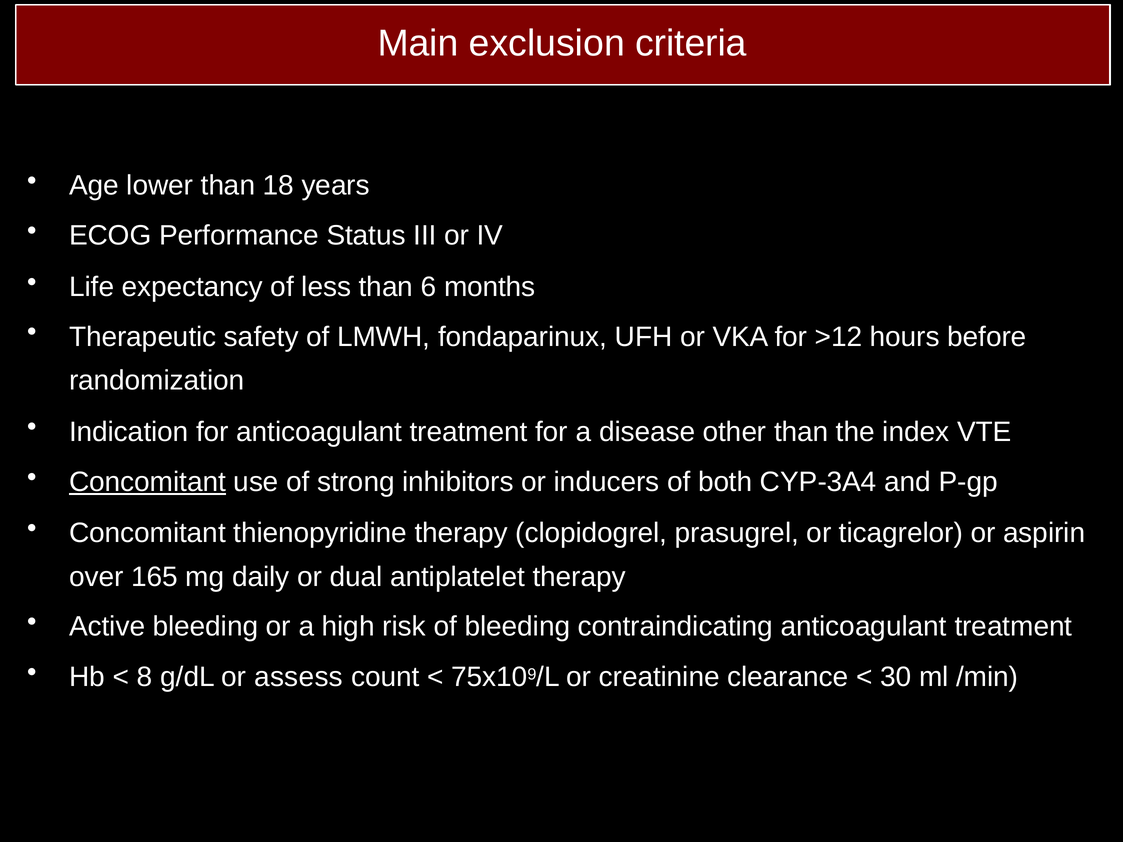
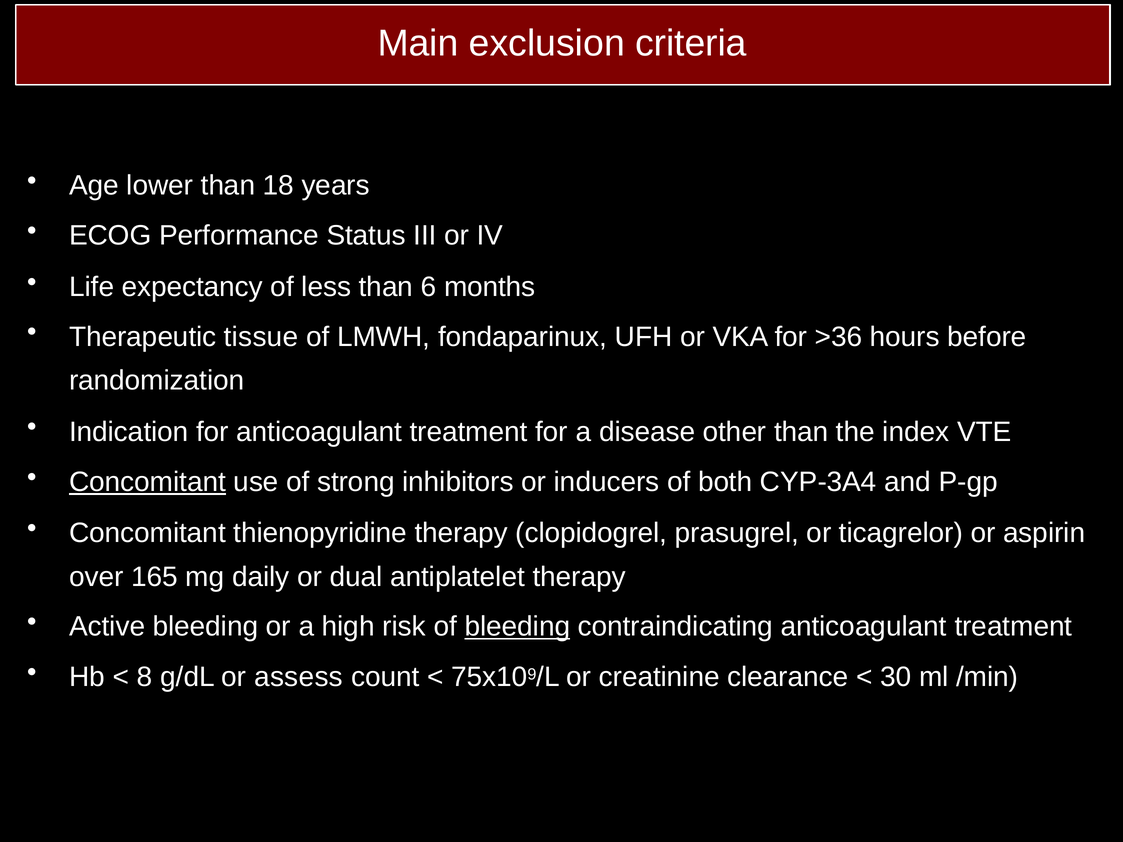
safety: safety -> tissue (261, 337)
>12: >12 -> >36 (839, 337)
bleeding underline: none -> present (517, 627)
